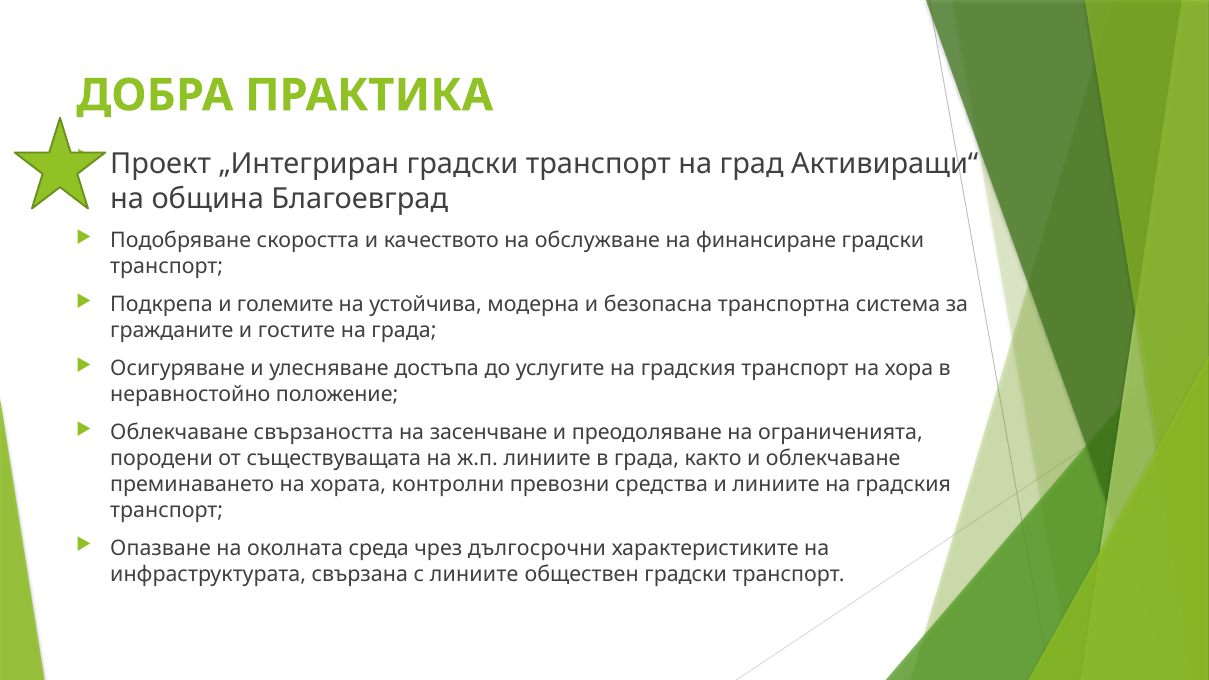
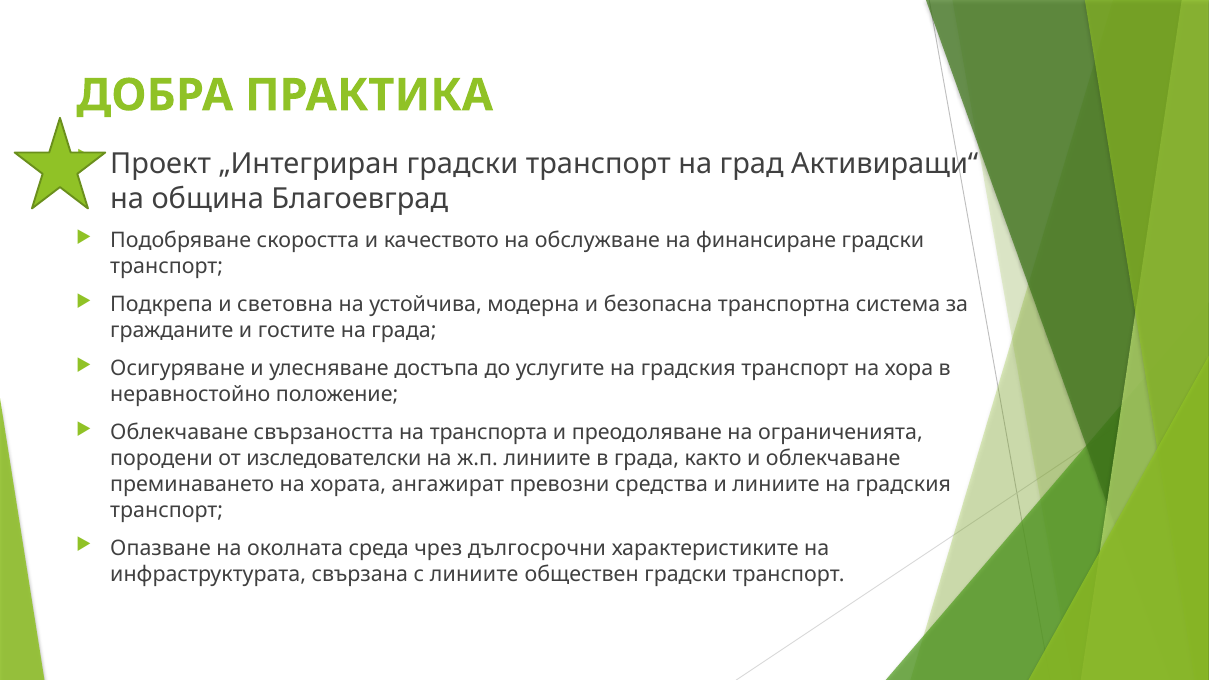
големите: големите -> световна (285, 305)
засенчване: засенчване -> транспорта (489, 433)
съществуващата: съществуващата -> изследователски (334, 459)
контролни: контролни -> ангажират (448, 484)
